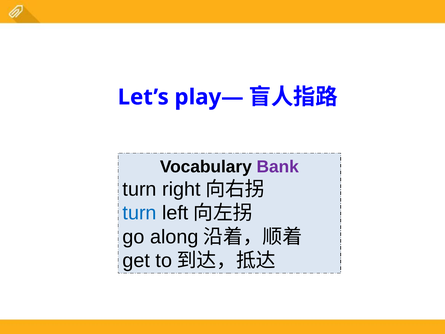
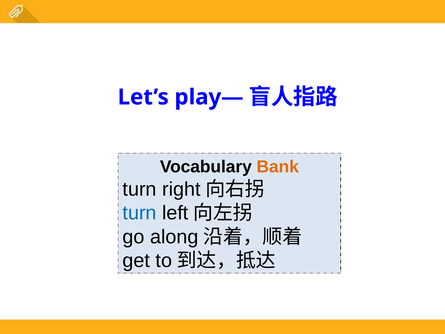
Bank colour: purple -> orange (278, 167)
